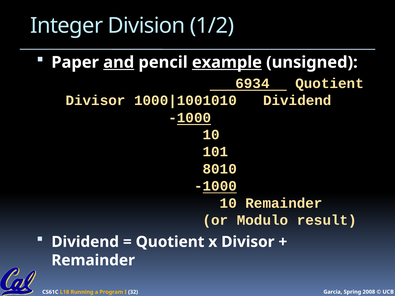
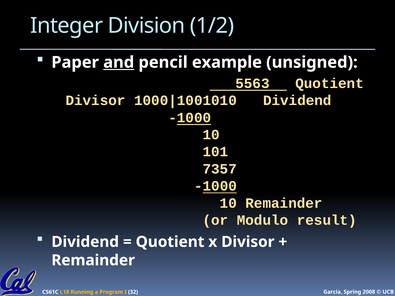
example underline: present -> none (227, 62)
6934: 6934 -> 5563 (252, 84)
8010: 8010 -> 7357 (220, 169)
